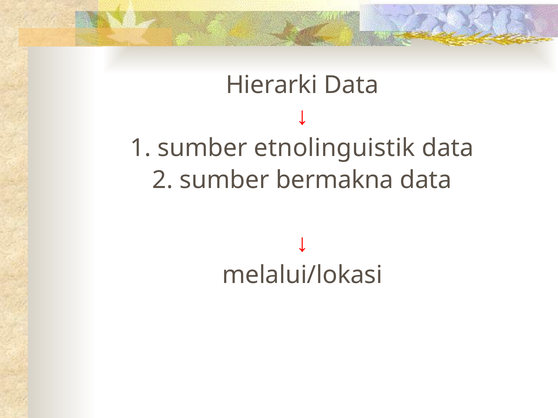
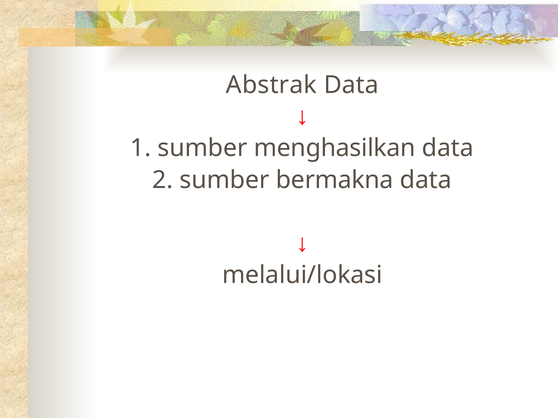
Hierarki: Hierarki -> Abstrak (271, 85)
etnolinguistik: etnolinguistik -> menghasilkan (335, 148)
